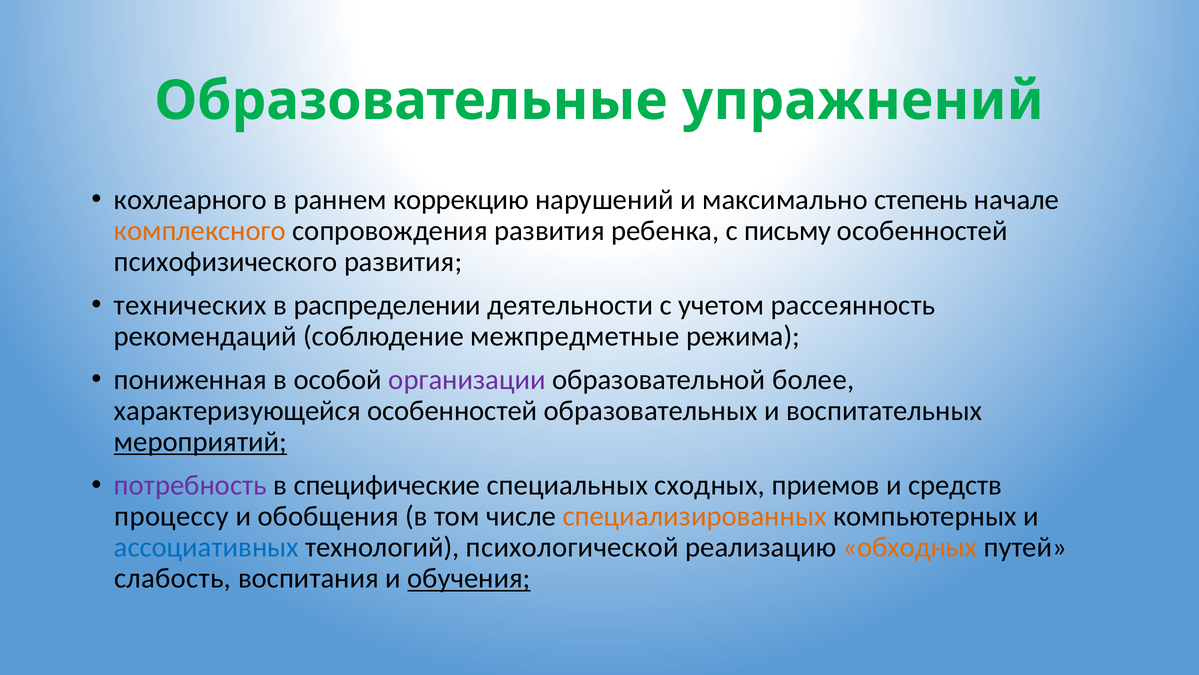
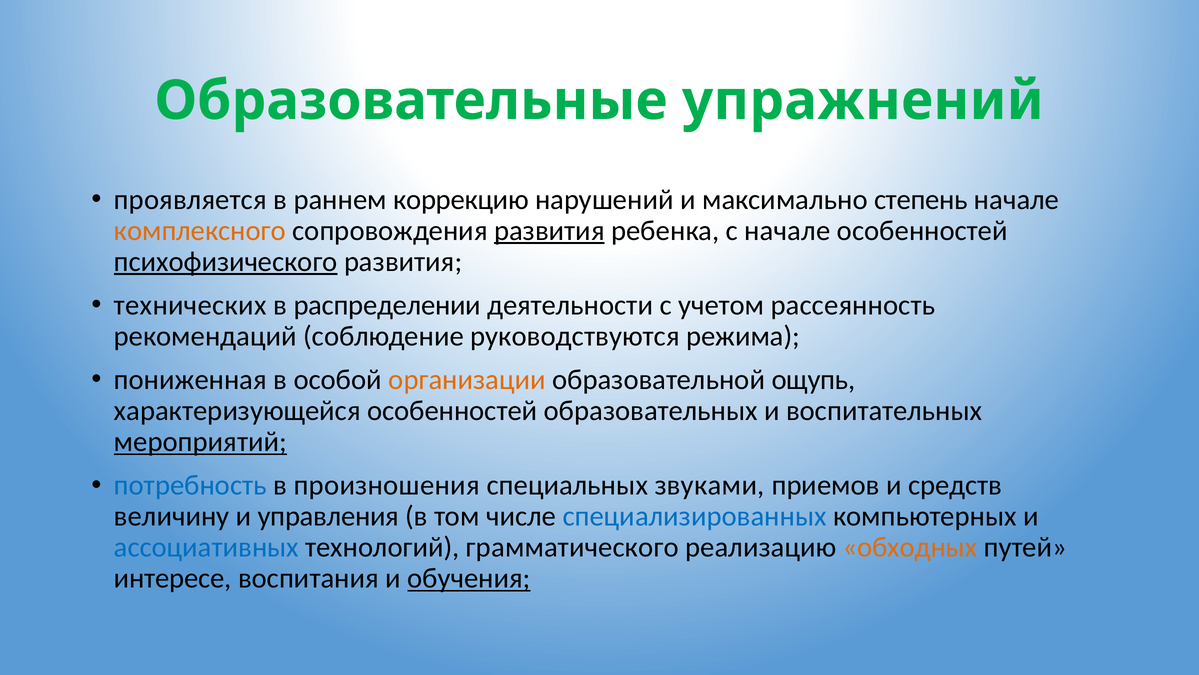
кохлеарного: кохлеарного -> проявляется (190, 199)
развития underline: none -> present (549, 230)
с письму: письму -> начале (787, 230)
психофизического underline: none -> present (226, 261)
межпредметные: межпредметные -> руководствуются (575, 336)
организации colour: purple -> orange (467, 379)
более: более -> ощупь (813, 379)
потребность colour: purple -> blue (190, 485)
специфические: специфические -> произношения (387, 485)
сходных: сходных -> звуками (710, 485)
процессу: процессу -> величину (172, 516)
обобщения: обобщения -> управления (328, 516)
специализированных colour: orange -> blue (695, 516)
психологической: психологической -> грамматического (572, 547)
слабость: слабость -> интересе (173, 578)
